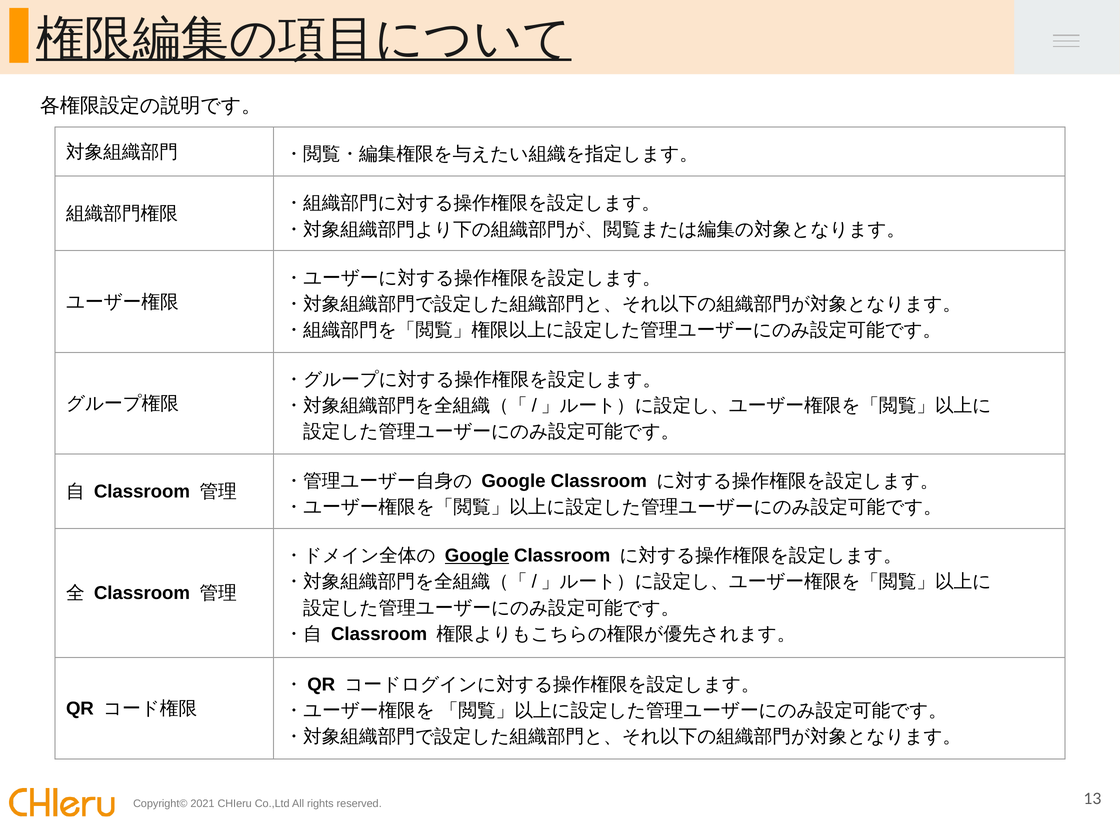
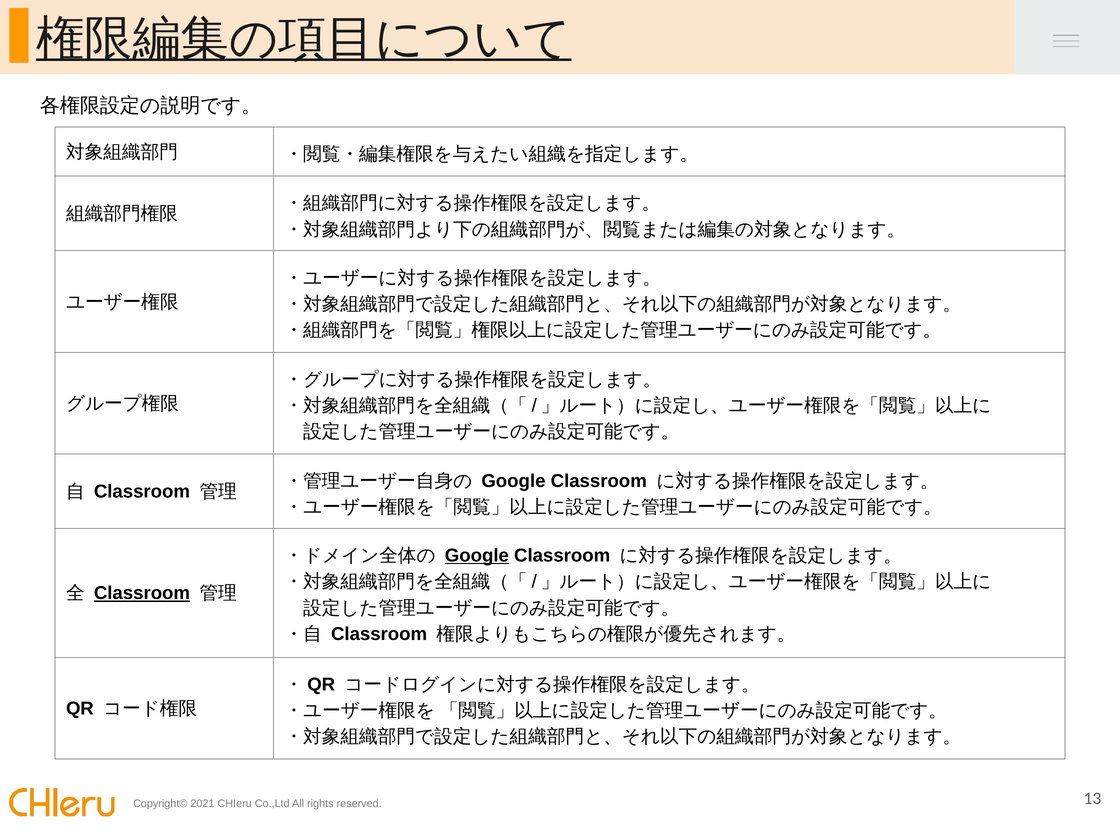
Classroom underline: none -> present (142, 593)
